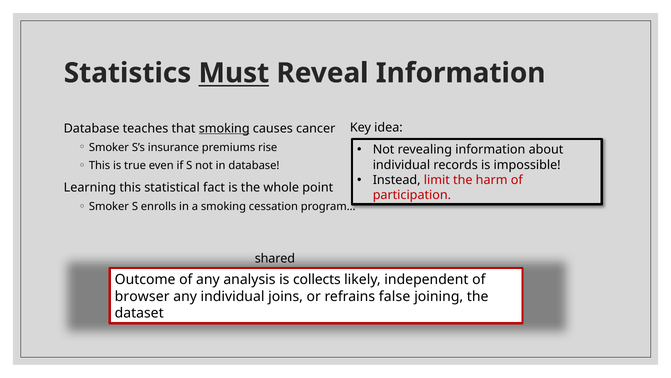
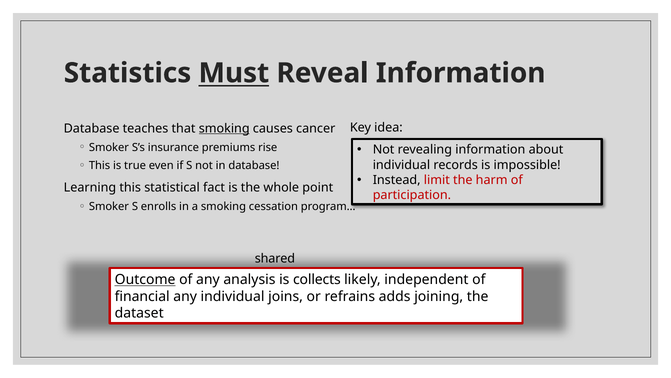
Outcome underline: none -> present (145, 279)
browser: browser -> financial (142, 296)
false: false -> adds (395, 296)
